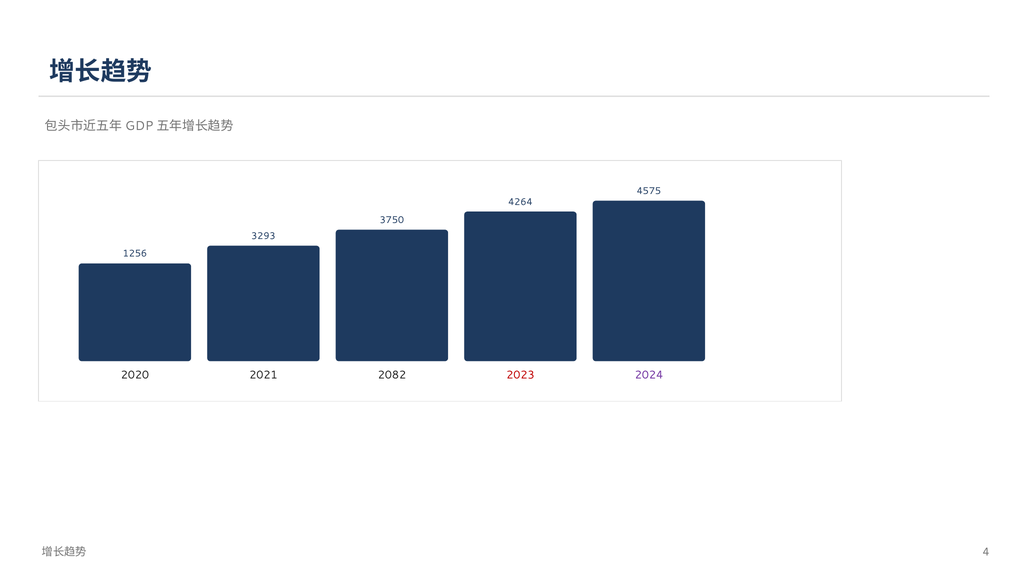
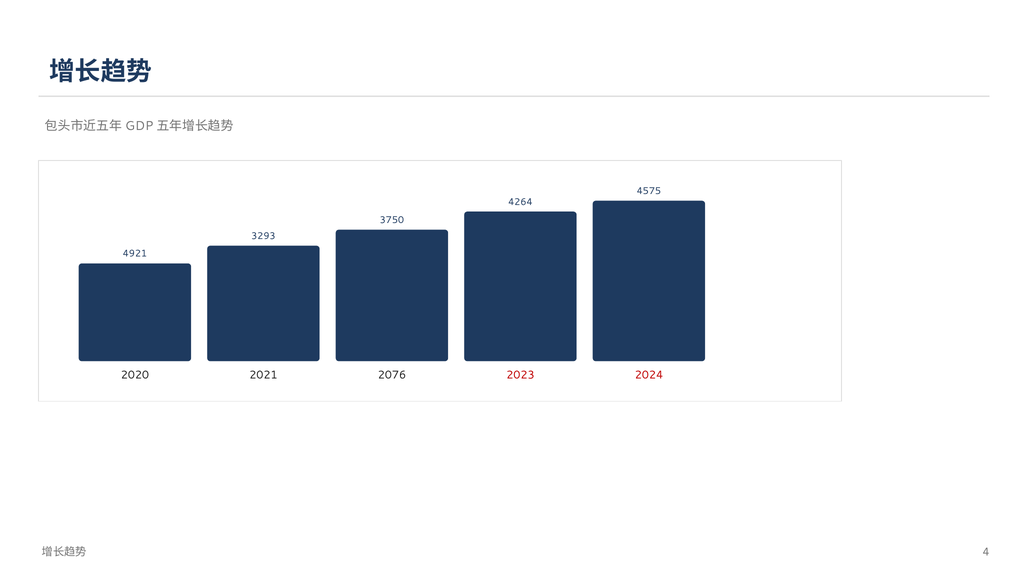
1256: 1256 -> 4921 (135, 254)
2082: 2082 -> 2076 (392, 375)
2024 colour: purple -> red (649, 375)
